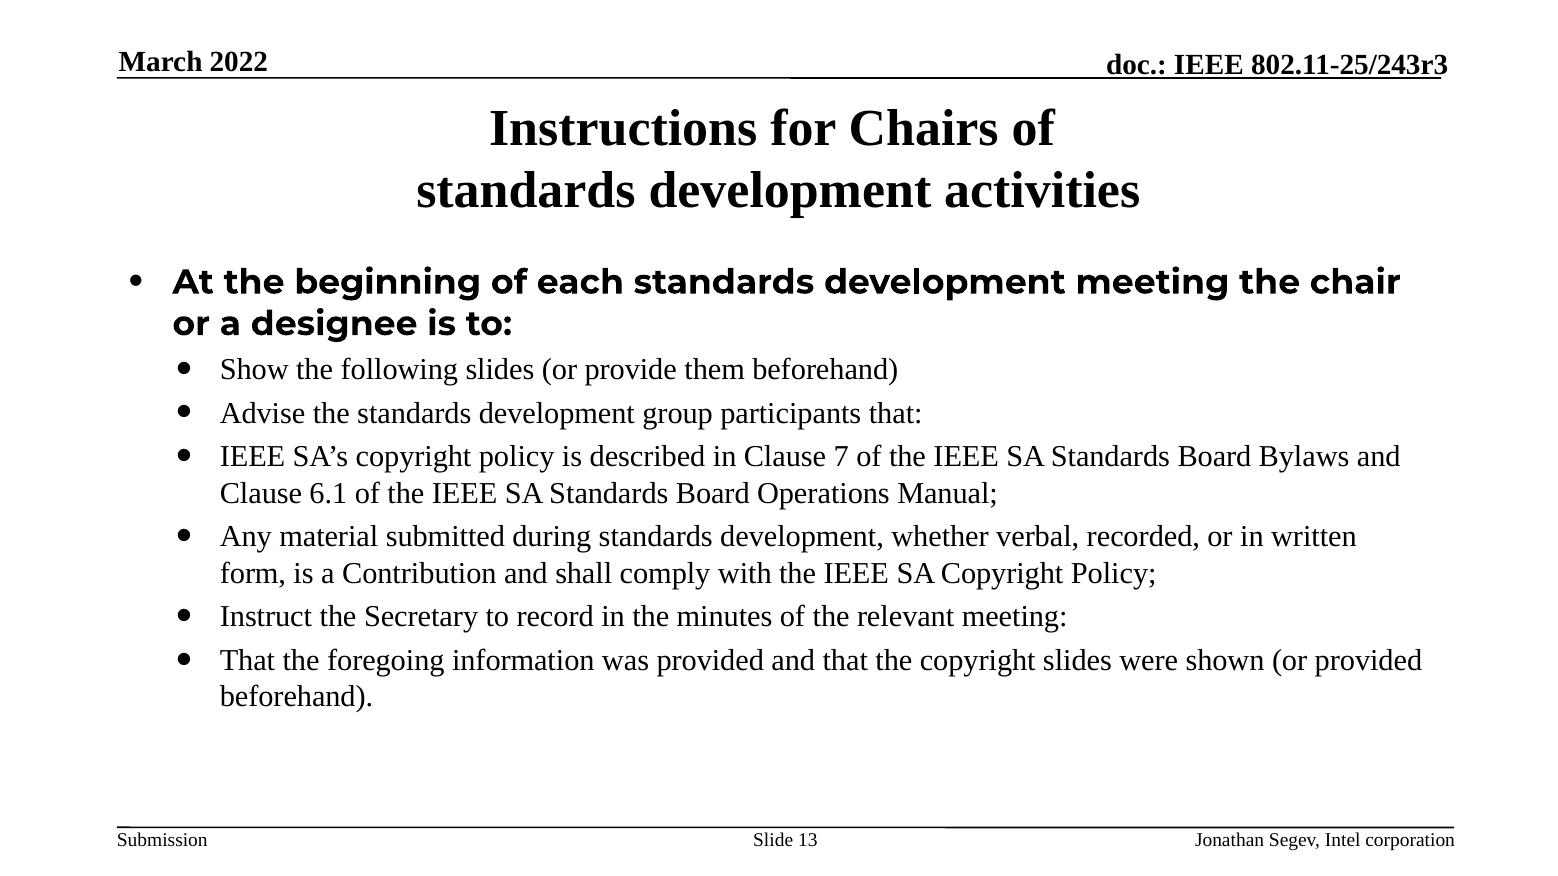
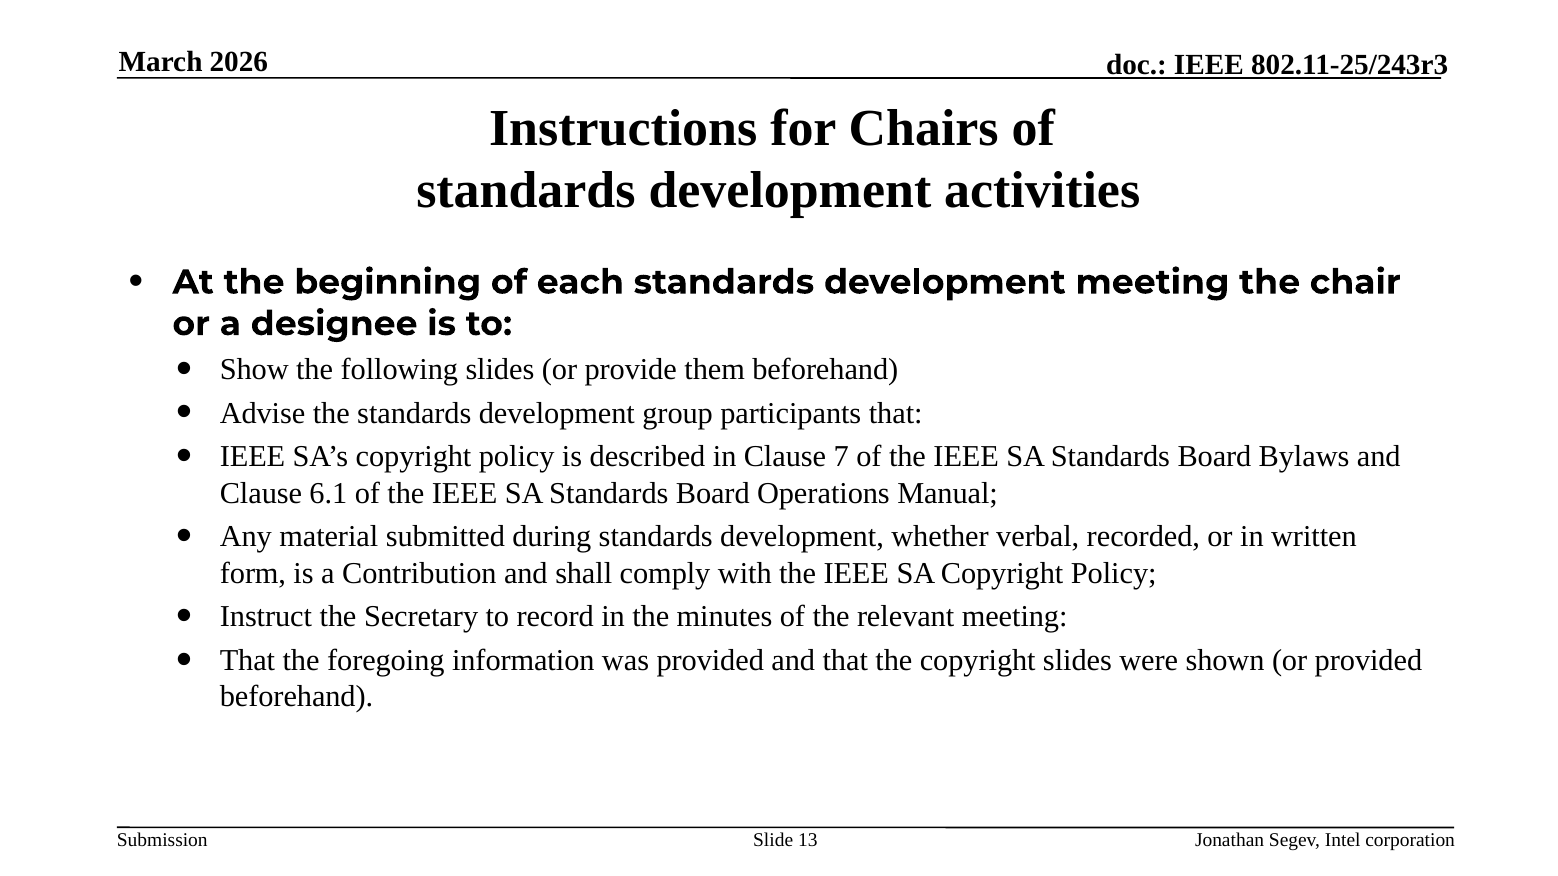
2022: 2022 -> 2026 (239, 62)
